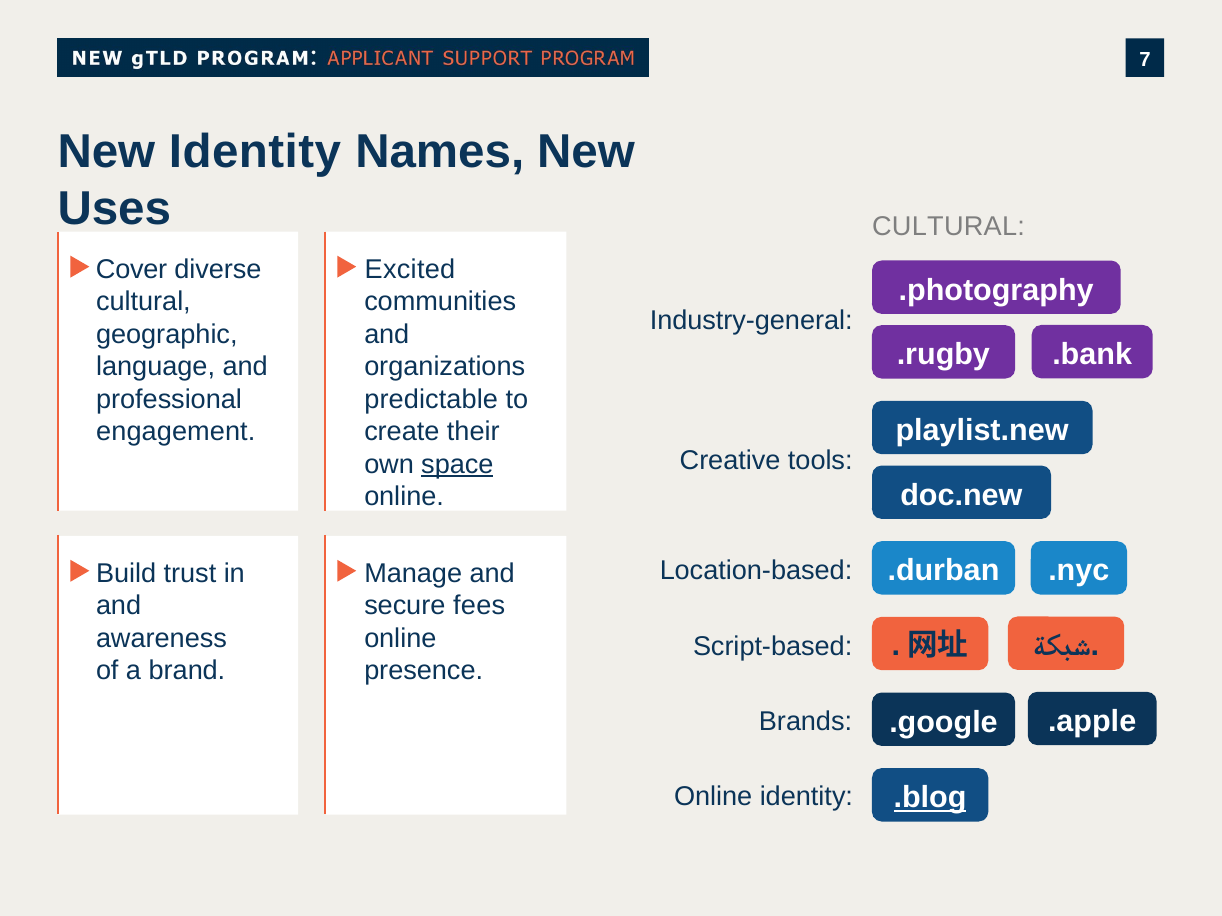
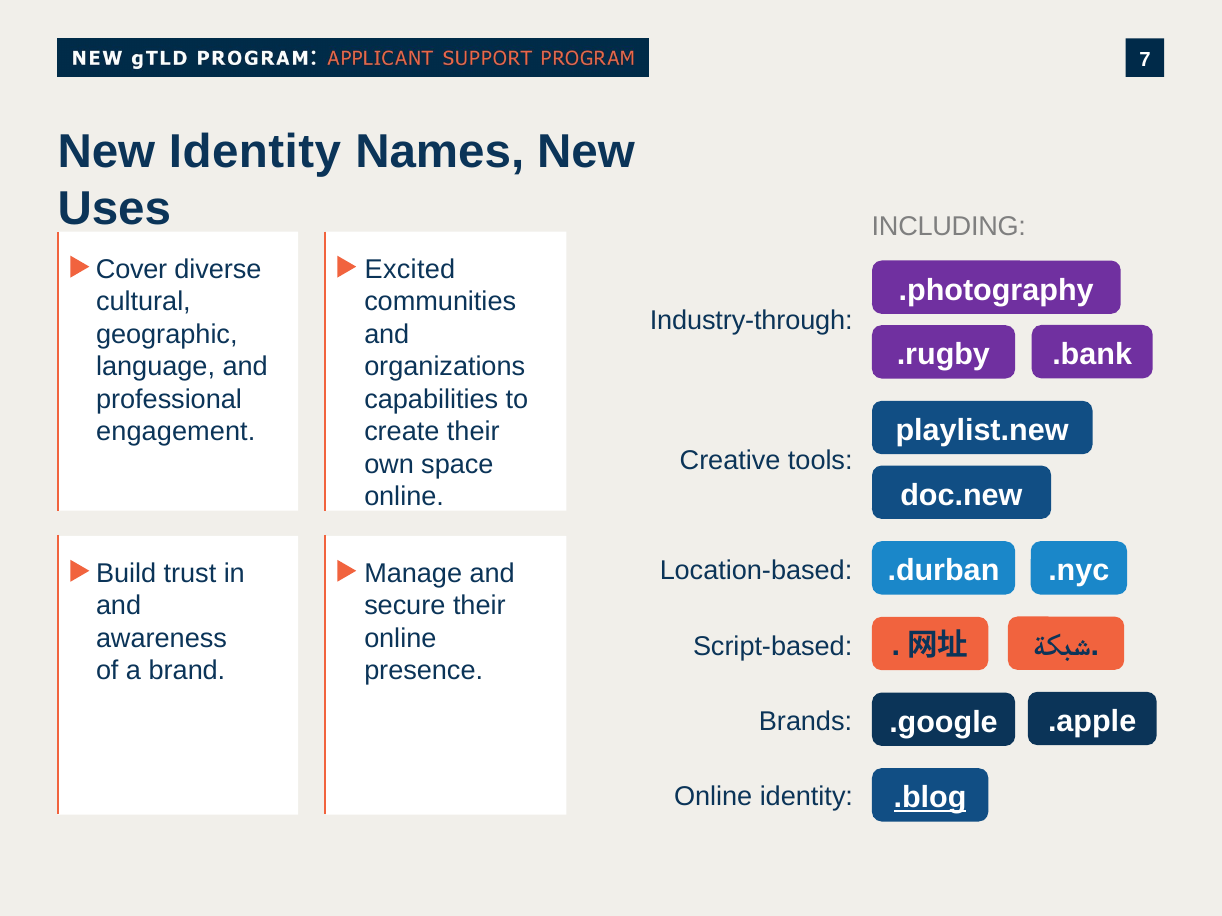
CULTURAL: CULTURAL -> INCLUDING (949, 227)
Industry-general: Industry-general -> Industry-through (751, 321)
predictable: predictable -> capabilities (431, 400)
space underline: present -> none (457, 465)
secure fees: fees -> their (479, 606)
